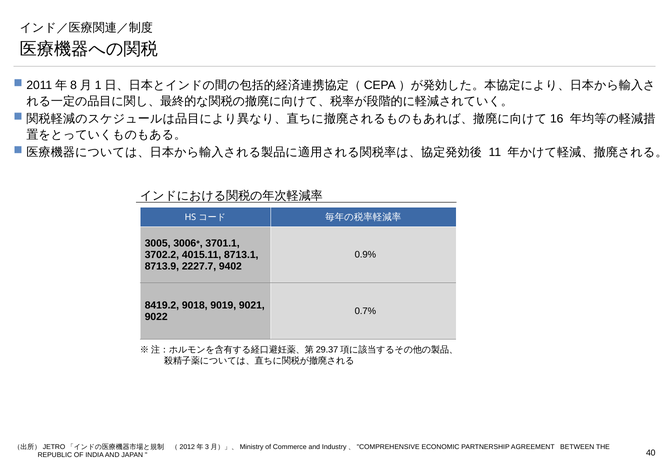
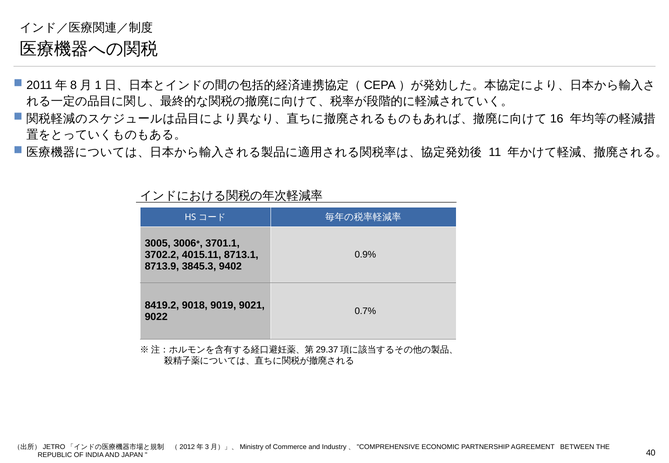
2227.7: 2227.7 -> 3845.3 (199, 267)
